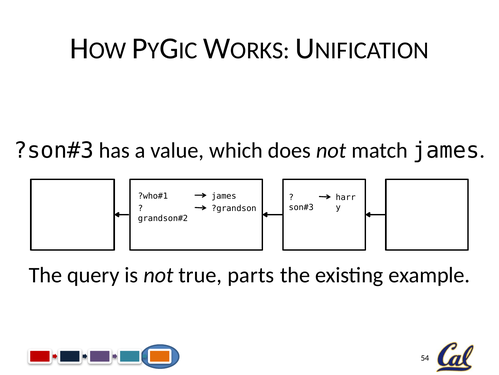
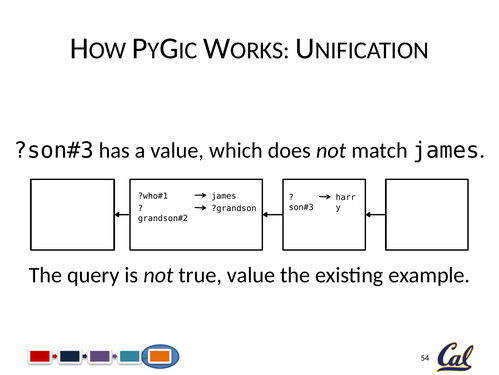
true parts: parts -> value (251, 275)
